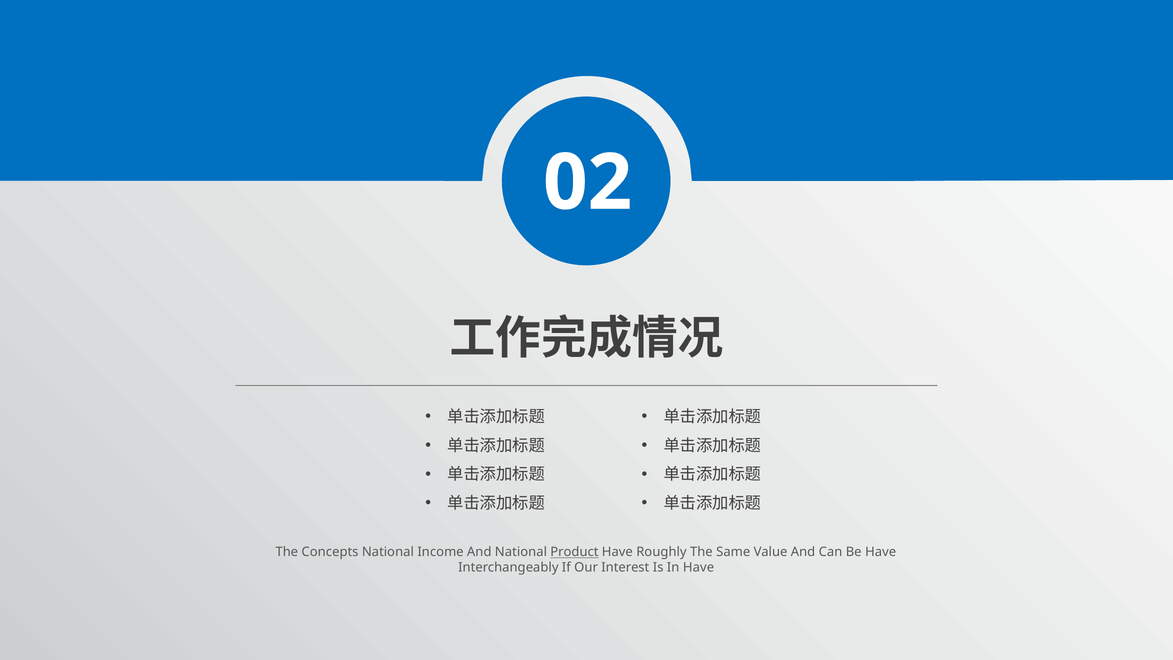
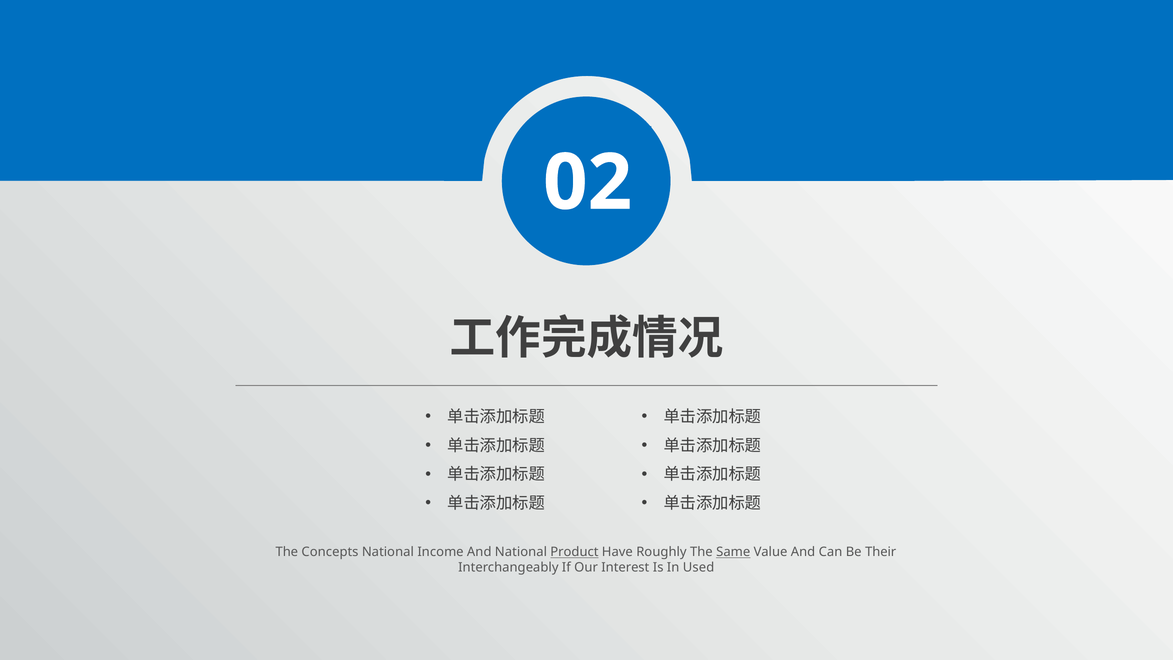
Same underline: none -> present (733, 552)
Be Have: Have -> Their (881, 552)
In Have: Have -> Used (699, 568)
